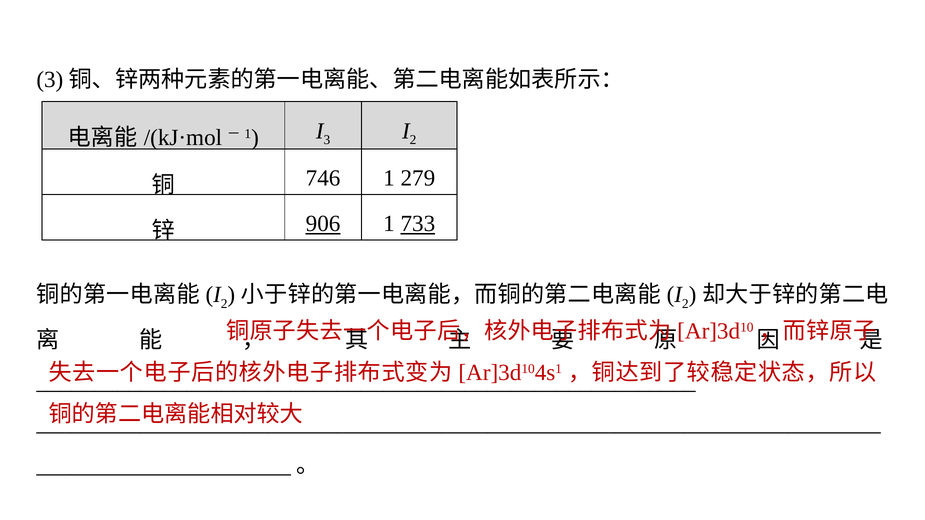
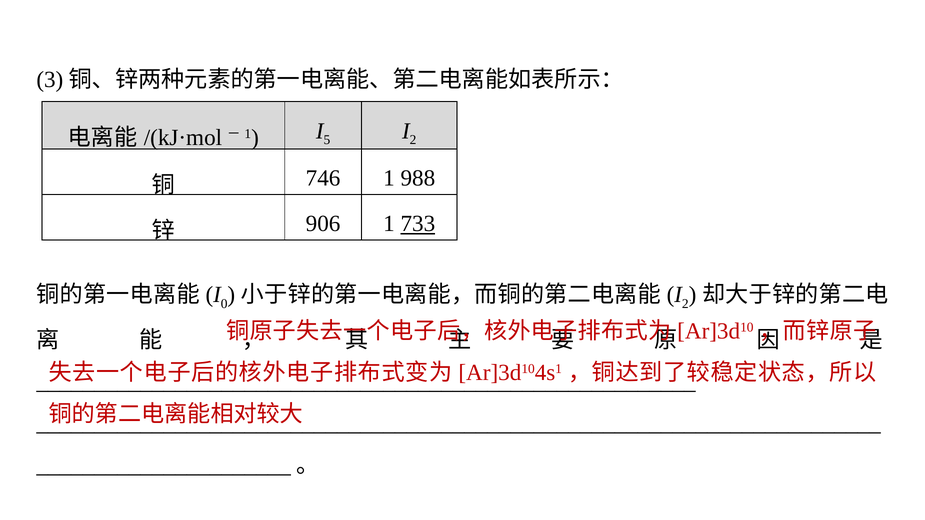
3: 3 -> 5 (327, 140)
279: 279 -> 988 (418, 178)
906 underline: present -> none (323, 224)
2: 2 -> 0 (224, 304)
